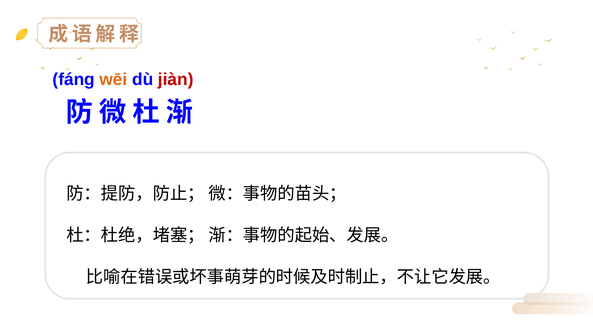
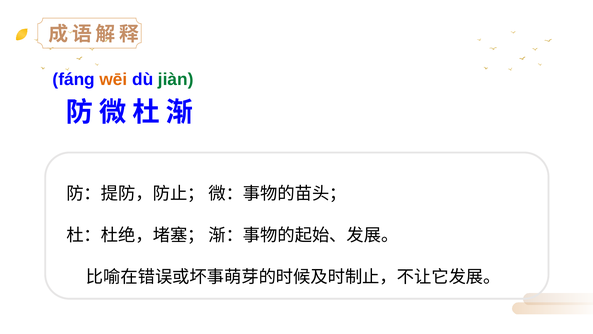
jiàn colour: red -> green (176, 80)
